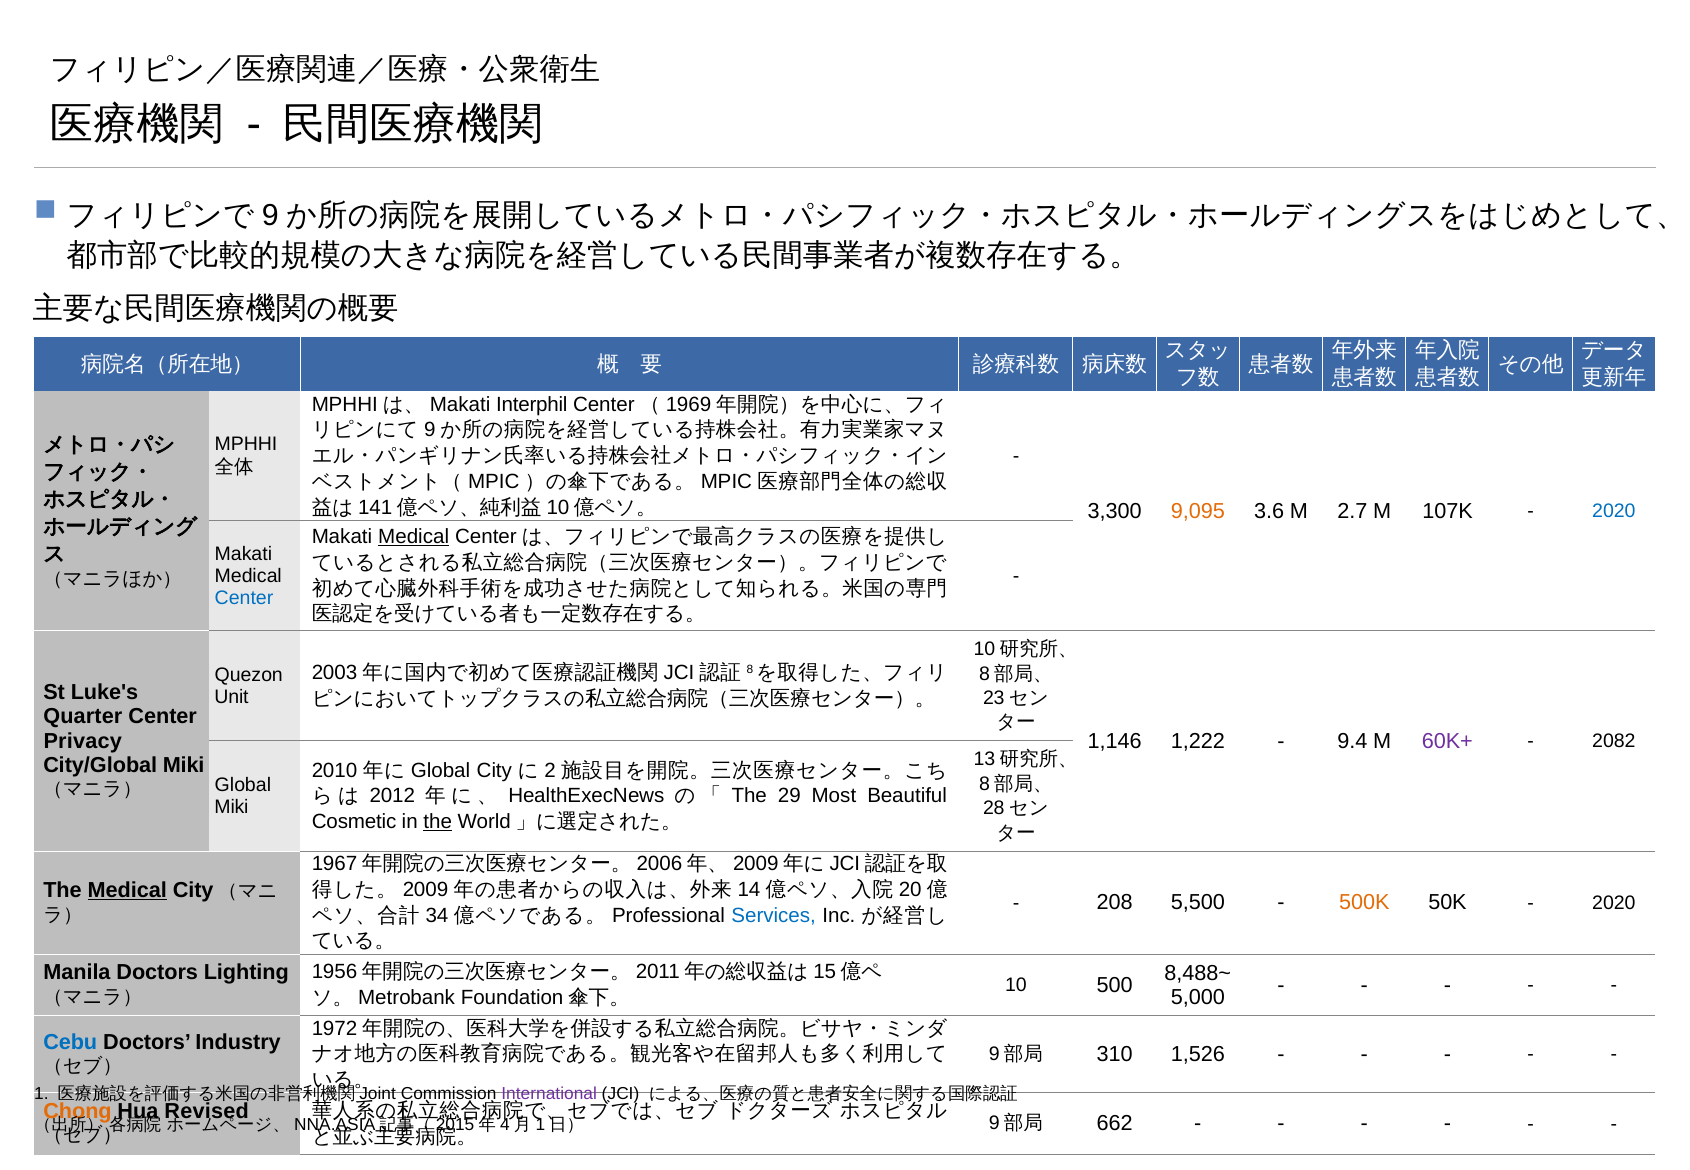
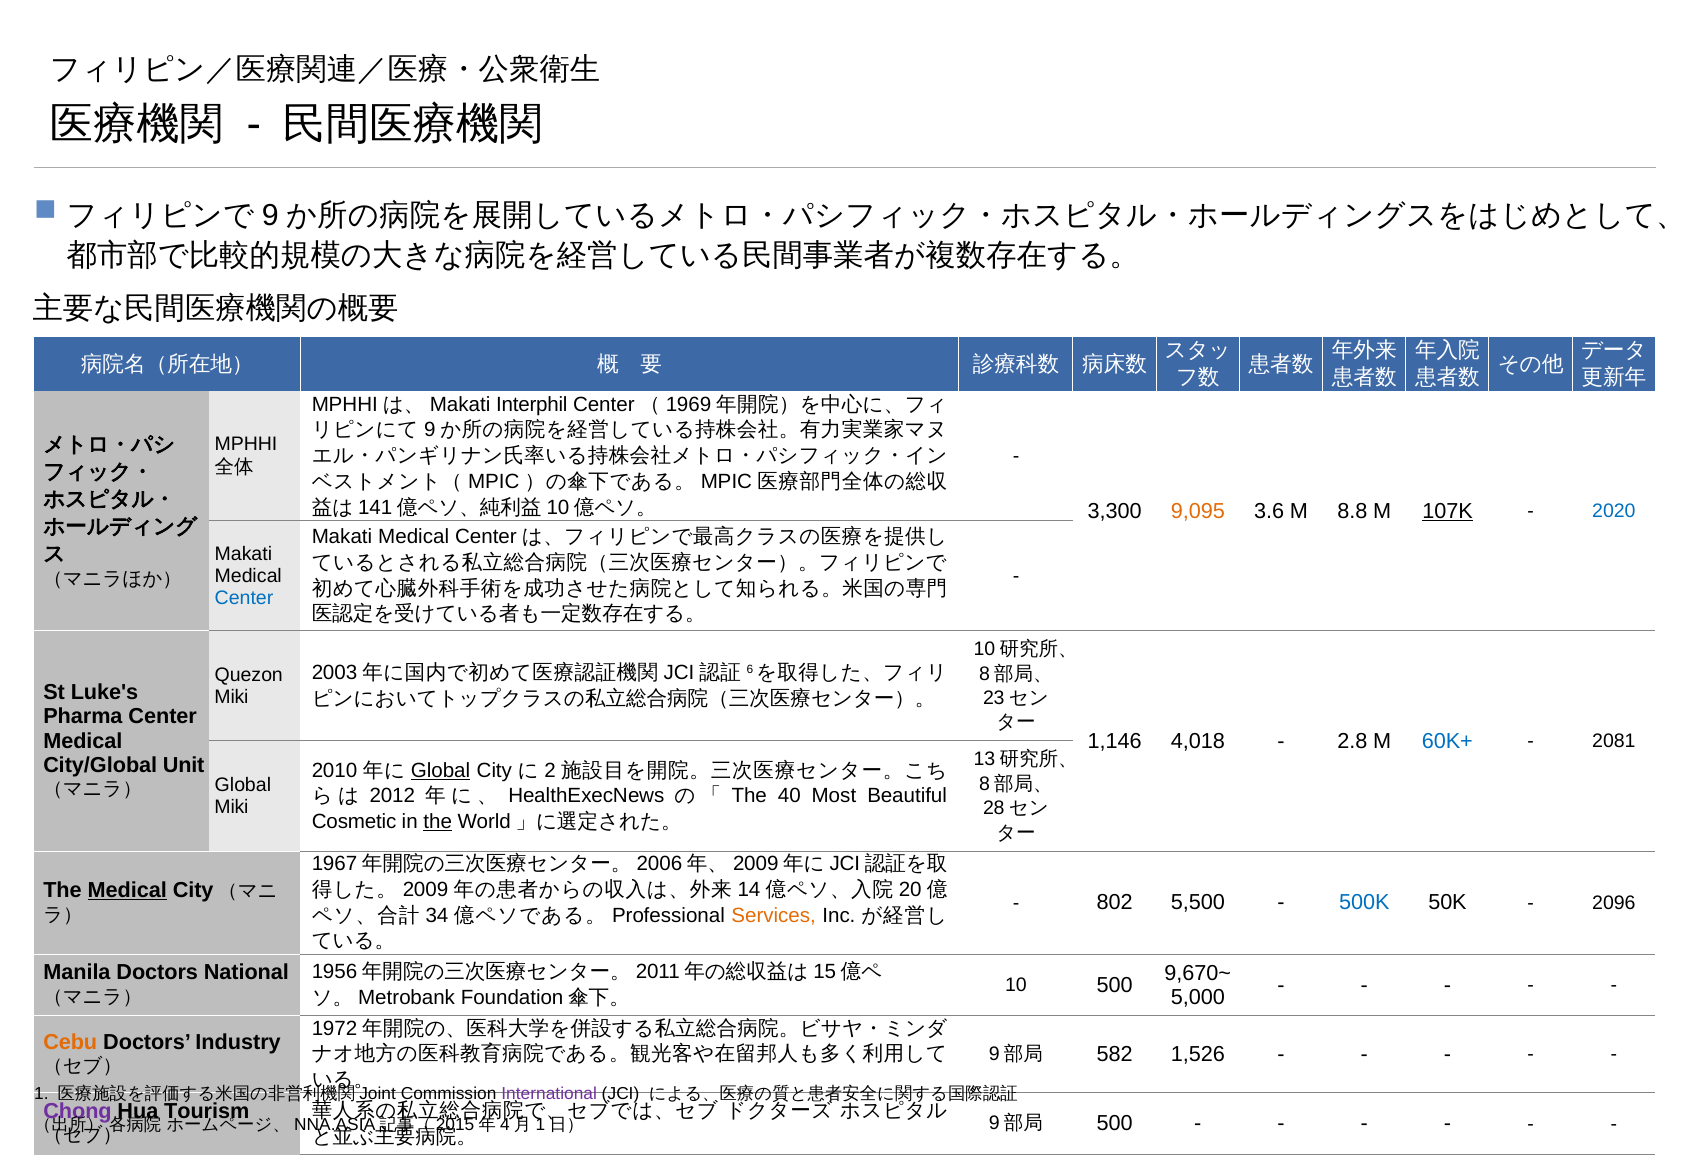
2.7: 2.7 -> 8.8 (1352, 511)
107K underline: none -> present (1447, 511)
Medical underline: present -> none (414, 537)
8: 8 -> 6 (750, 670)
Unit: Unit -> Miki (232, 697)
Quarter: Quarter -> Pharma (83, 717)
Privacy: Privacy -> Medical (83, 741)
1,222: 1,222 -> 4,018 (1198, 741)
9.4: 9.4 -> 2.8 (1352, 741)
60K+ colour: purple -> blue (1447, 741)
2082: 2082 -> 2081 (1614, 741)
City/Global Miki: Miki -> Unit (184, 765)
Global underline: none -> present (441, 770)
29: 29 -> 40 (789, 796)
208: 208 -> 802 (1115, 903)
500K colour: orange -> blue (1364, 903)
2020: 2020 -> 2096 (1614, 903)
Services colour: blue -> orange (774, 915)
Lighting: Lighting -> National (246, 973)
8,488~: 8,488~ -> 9,670~ (1198, 973)
Cebu colour: blue -> orange (70, 1042)
310: 310 -> 582 (1115, 1054)
Chong colour: orange -> purple (78, 1111)
Revised: Revised -> Tourism (207, 1111)
662: 662 -> 500 (1115, 1124)
